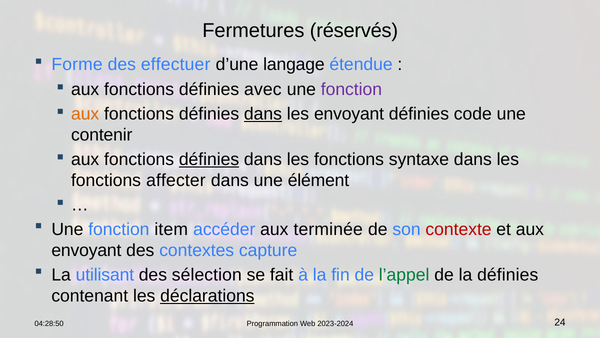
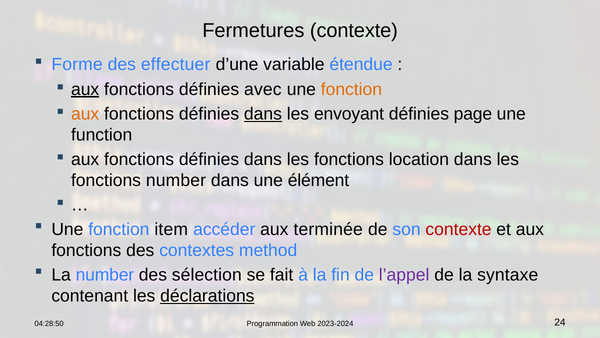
Fermetures réservés: réservés -> contexte (354, 31)
langage: langage -> variable (294, 65)
aux underline: none -> present (85, 89)
fonction colour: purple -> orange (351, 89)
code: code -> page (473, 114)
contenir: contenir -> function (102, 135)
définies underline: present -> none (209, 159)
syntaxe: syntaxe -> location (419, 159)
fonctions affecter: affecter -> number (176, 180)
envoyant: envoyant -> fonctions (86, 250)
capture: capture -> method (268, 250)
La utilisant: utilisant -> number (105, 275)
l’appel colour: green -> purple (404, 275)
la définies: définies -> syntaxe (508, 275)
